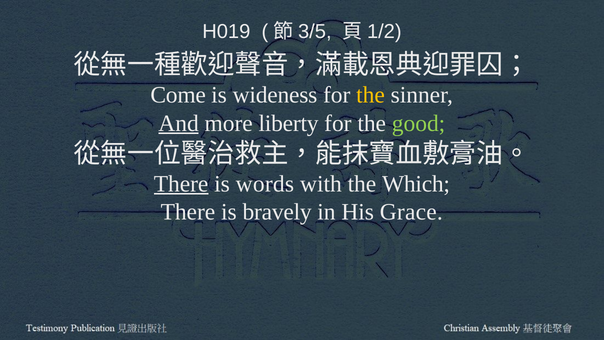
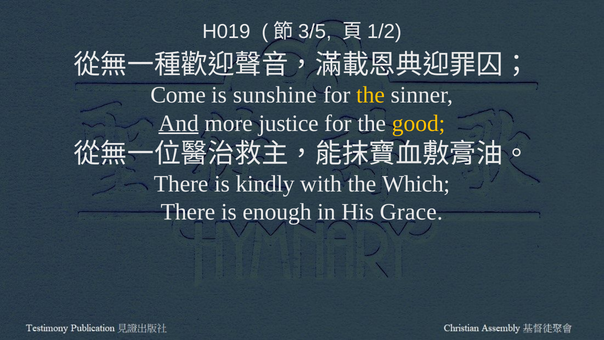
wideness: wideness -> sunshine (275, 95)
liberty: liberty -> justice (289, 123)
good colour: light green -> yellow (419, 123)
There underline: present -> none (181, 184)
words: words -> kindly (265, 184)
bravely: bravely -> enough (277, 212)
